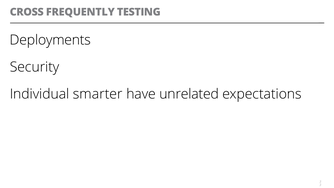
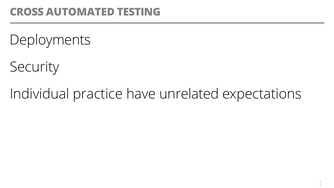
FREQUENTLY: FREQUENTLY -> AUTOMATED (80, 12)
smarter: smarter -> practice (98, 94)
